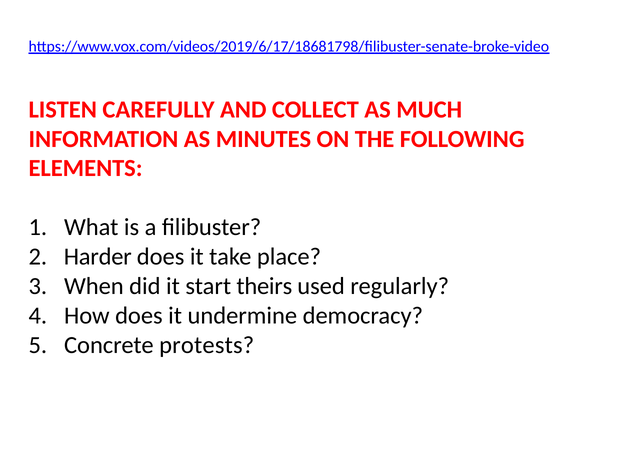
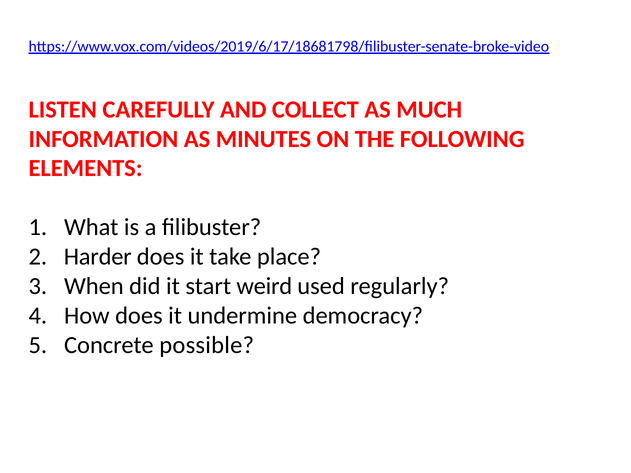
theirs: theirs -> weird (264, 286)
protests: protests -> possible (207, 345)
